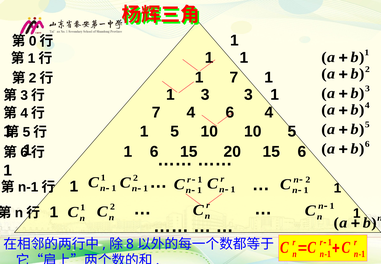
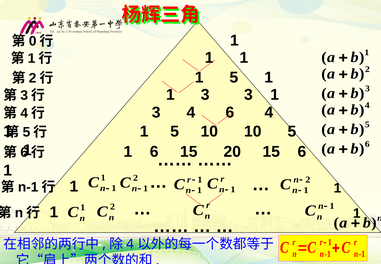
7: 7 -> 5 (234, 78)
7: 7 -> 3 (156, 112)
8: 8 -> 4 (130, 244)
